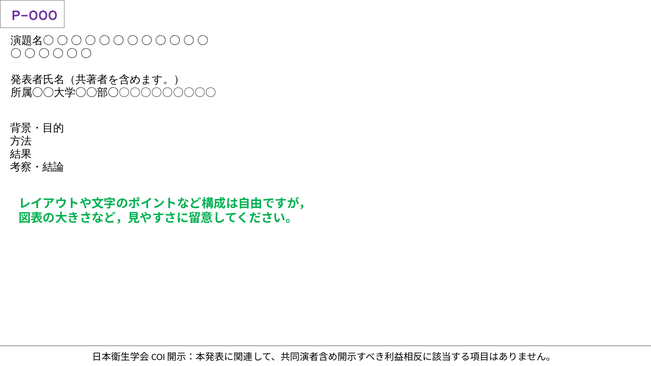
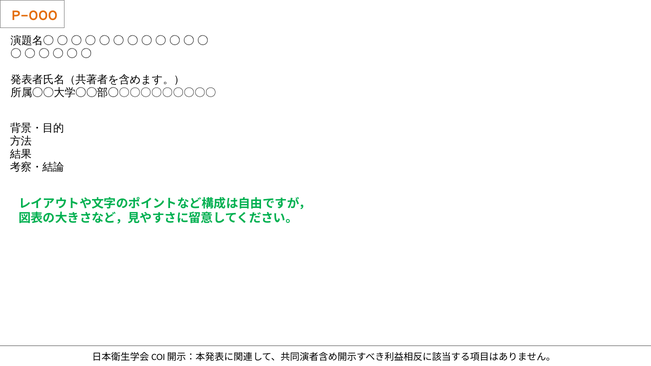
P-000 colour: purple -> orange (34, 16)
